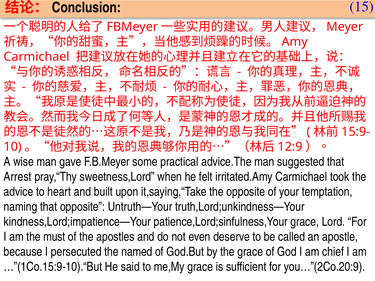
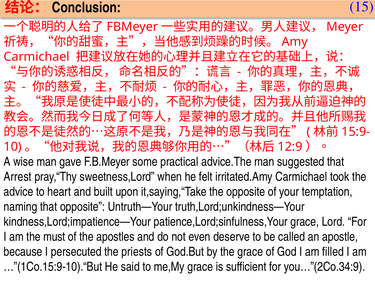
named: named -> priests (137, 252)
chief: chief -> filled (333, 252)
you…”(2Co.20:9: you…”(2Co.20:9 -> you…”(2Co.34:9 (324, 267)
